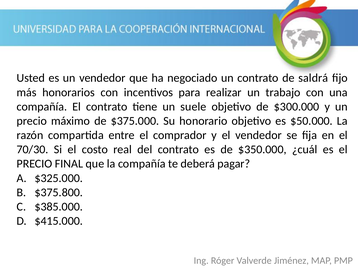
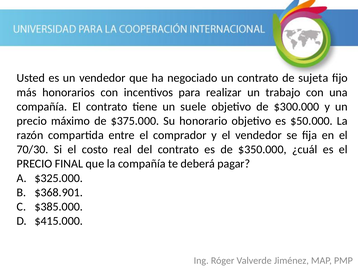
saldrá: saldrá -> sujeta (313, 78)
$375.800: $375.800 -> $368.901 (59, 193)
